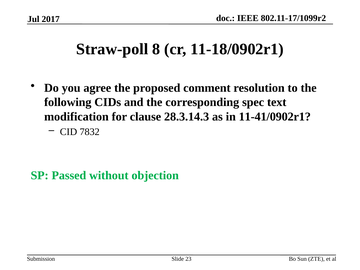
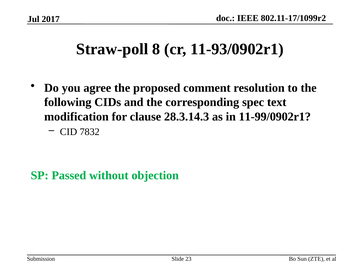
11-18/0902r1: 11-18/0902r1 -> 11-93/0902r1 (237, 49)
11-41/0902r1: 11-41/0902r1 -> 11-99/0902r1 (275, 117)
